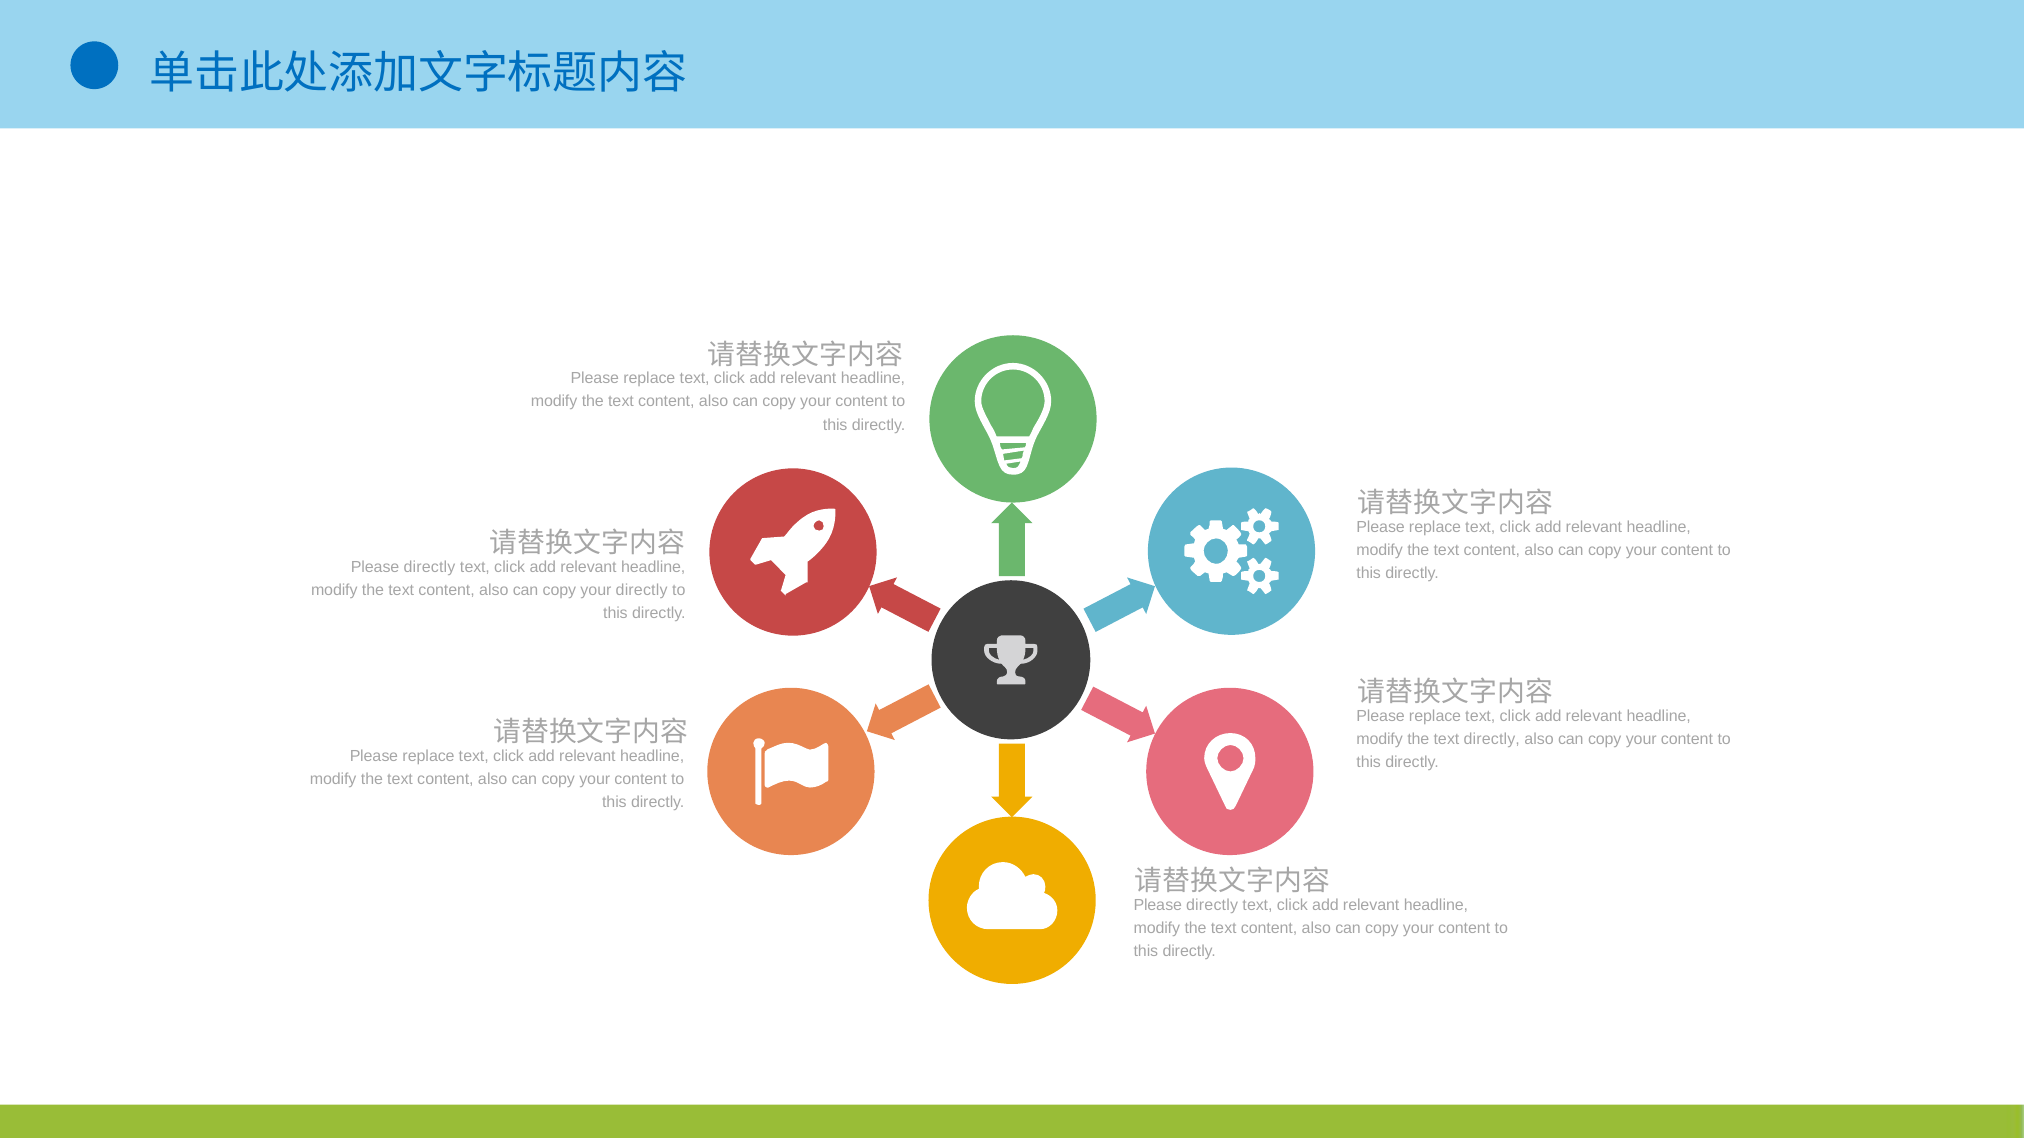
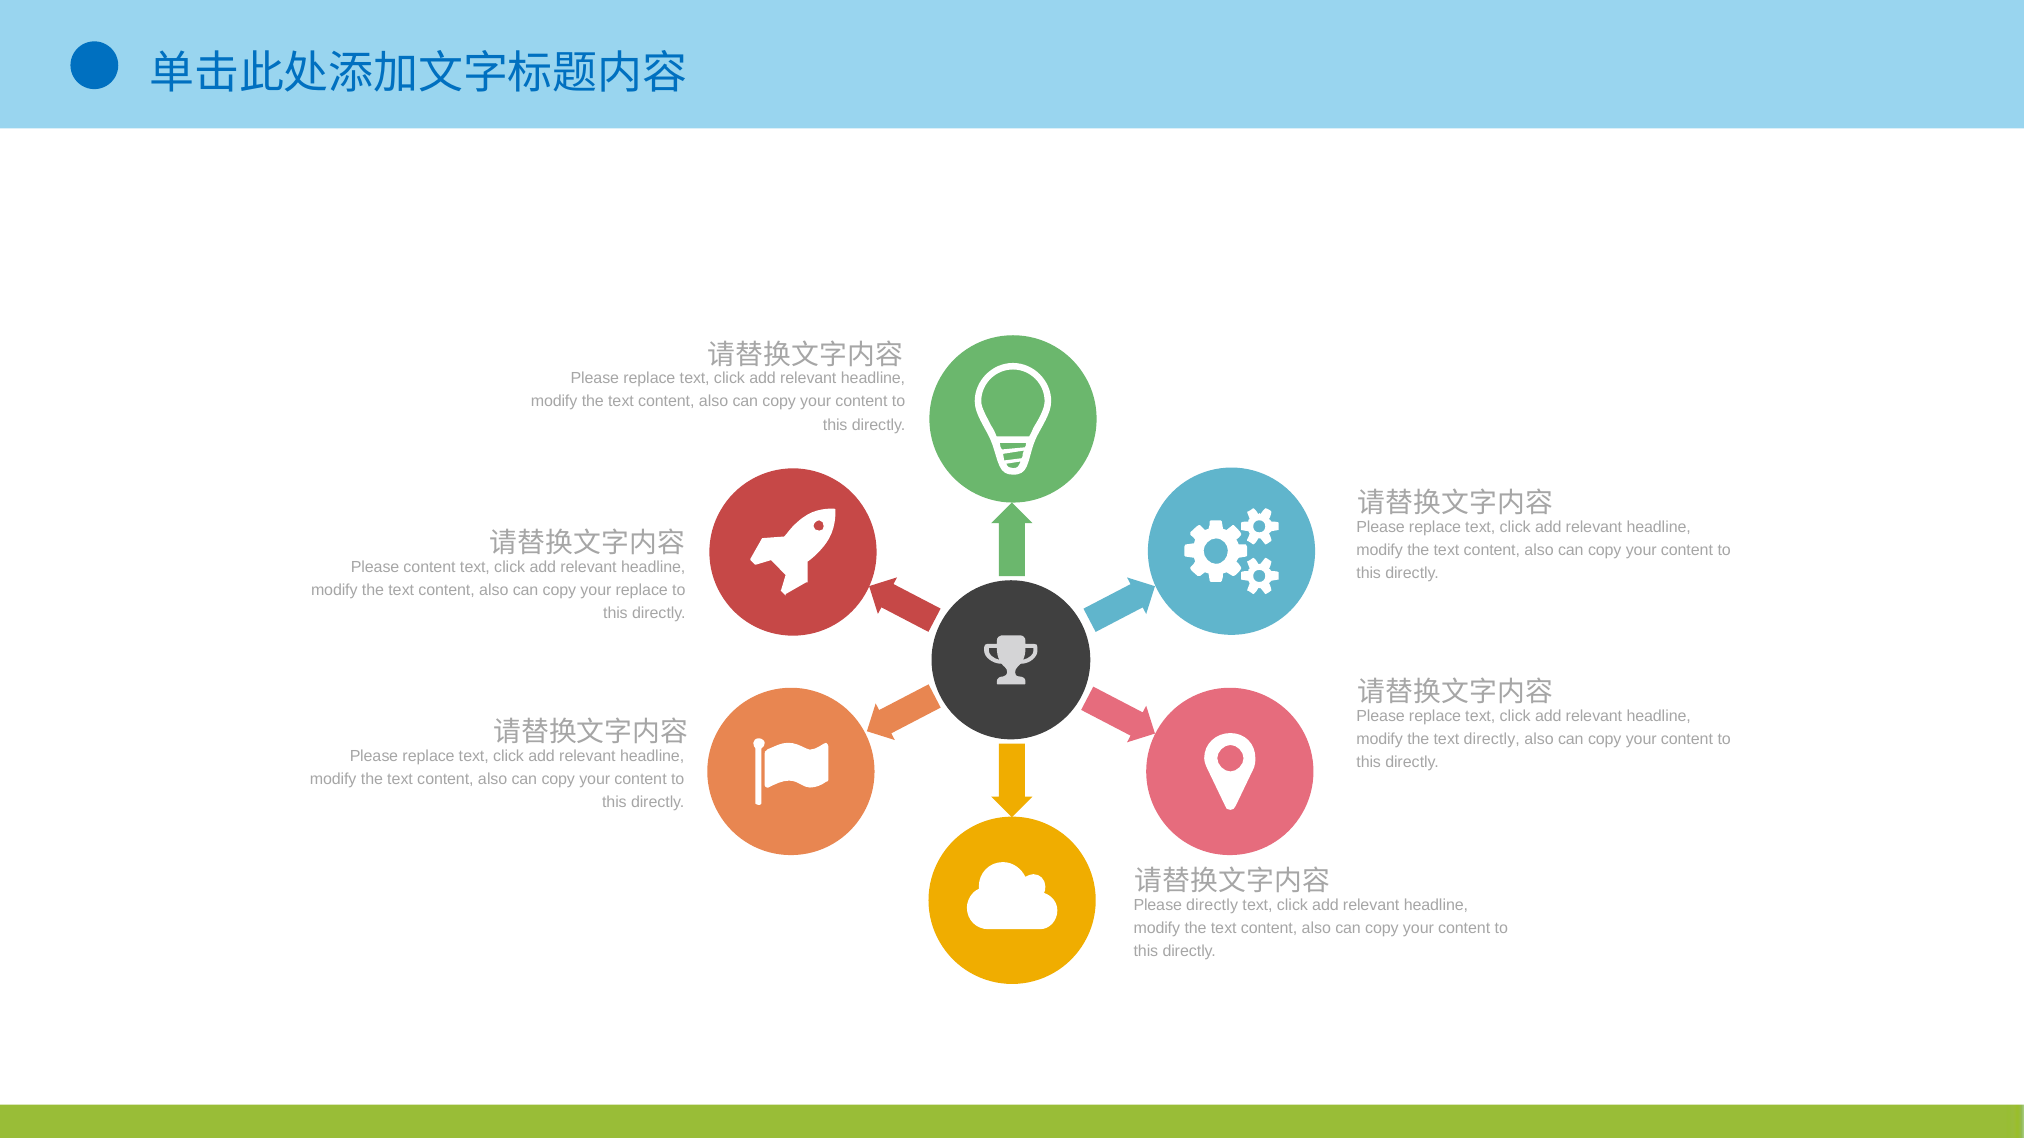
directly: directly -> content (430, 568)
your directly: directly -> replace (642, 591)
